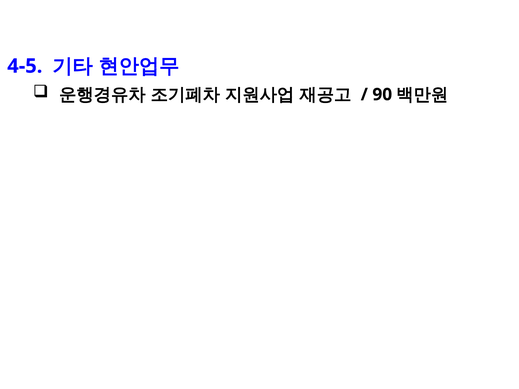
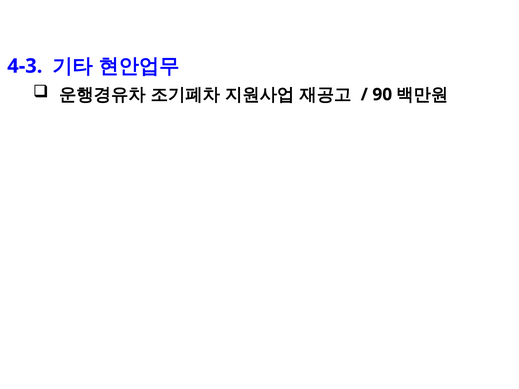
4-5: 4-5 -> 4-3 (25, 66)
